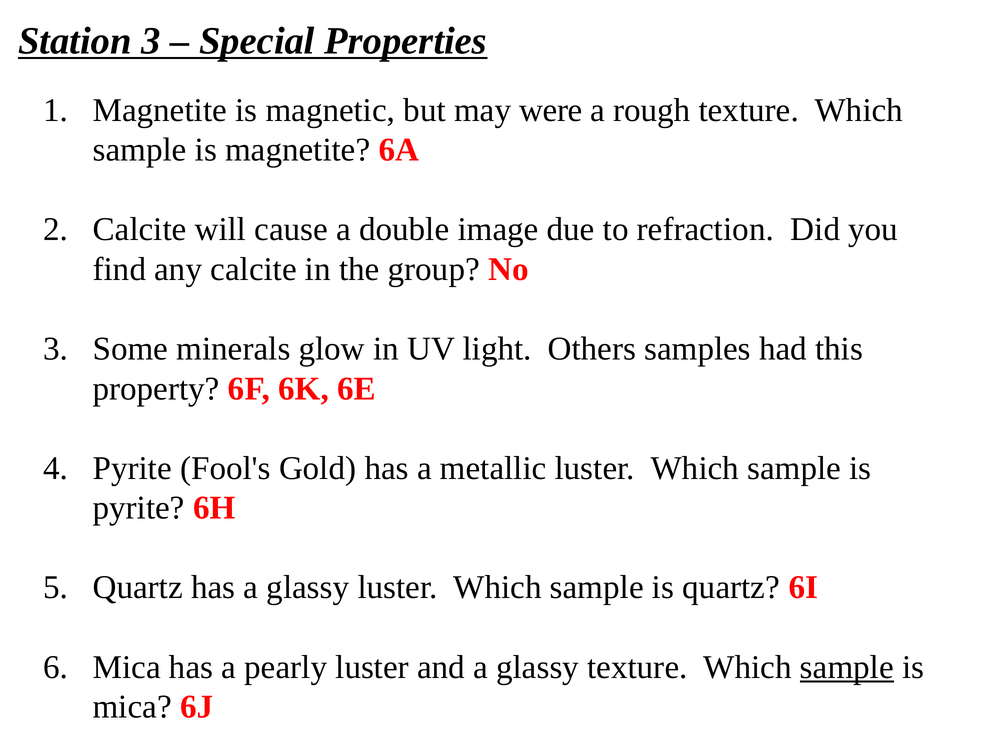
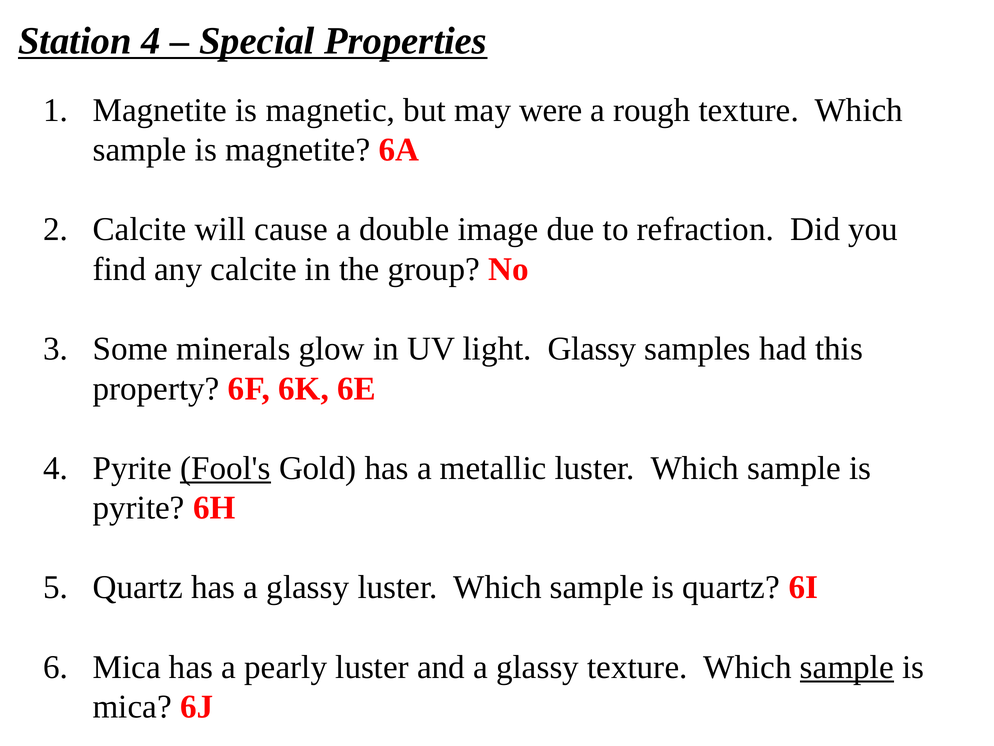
Station 3: 3 -> 4 (151, 41)
light Others: Others -> Glassy (592, 349)
Fool's underline: none -> present (225, 468)
